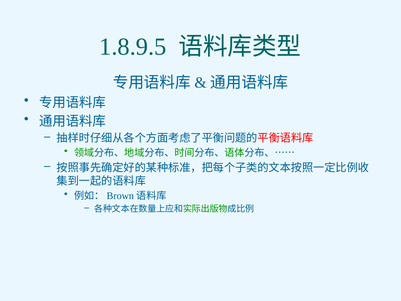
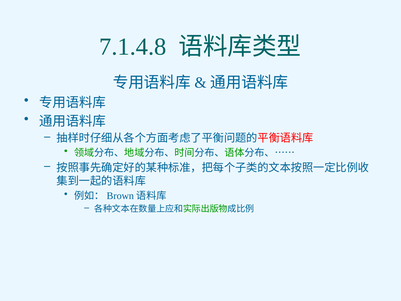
1.8.9.5: 1.8.9.5 -> 7.1.4.8 (133, 47)
